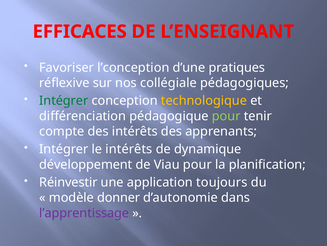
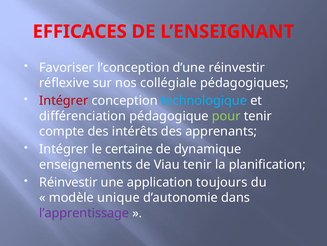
d’une pratiques: pratiques -> réinvestir (237, 67)
Intégrer colour: green -> red (64, 100)
technologique colour: yellow -> light blue (204, 100)
le intérêts: intérêts -> certaine (129, 149)
développement: développement -> enseignements (86, 164)
Viau pour: pour -> tenir (197, 164)
donner: donner -> unique (118, 197)
